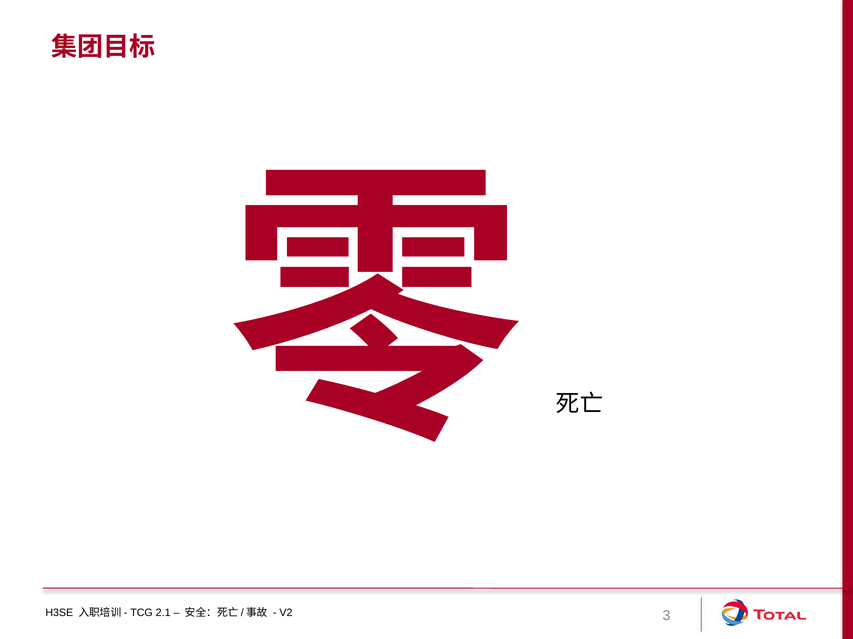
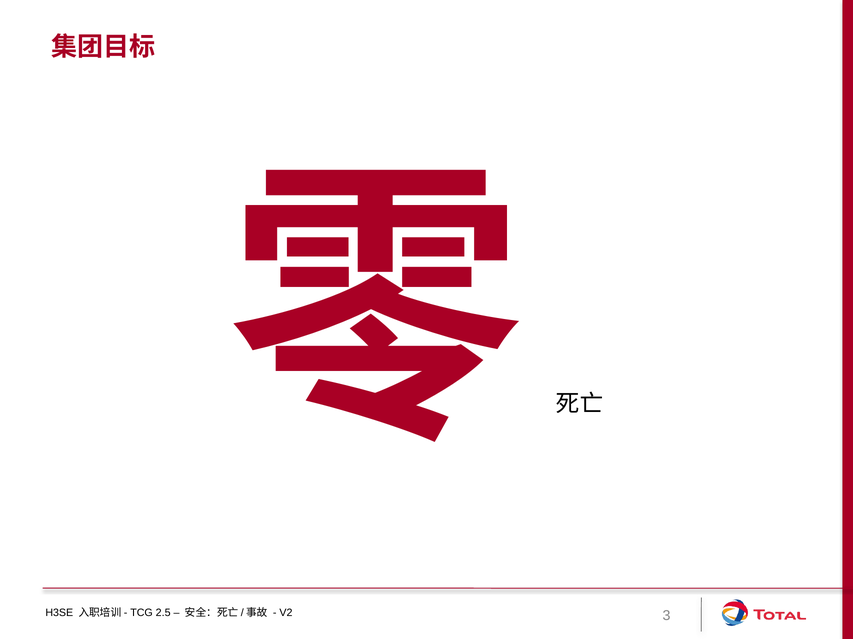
2.1: 2.1 -> 2.5 (163, 613)
